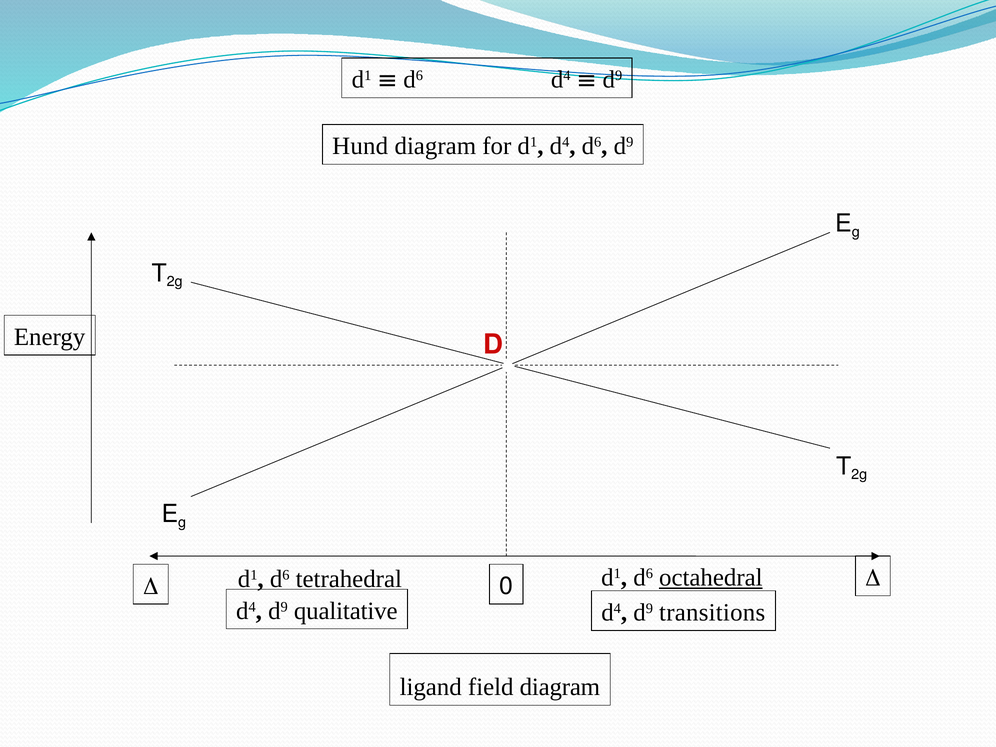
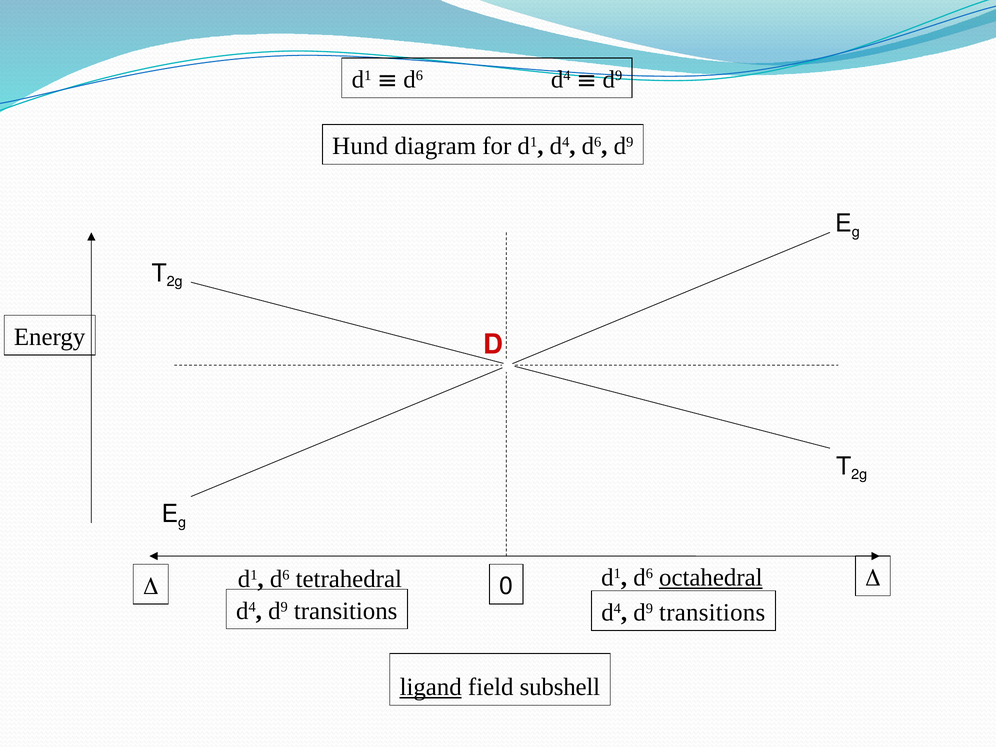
qualitative: qualitative -> transitions (346, 611)
ligand underline: none -> present (431, 687)
field diagram: diagram -> subshell (560, 687)
